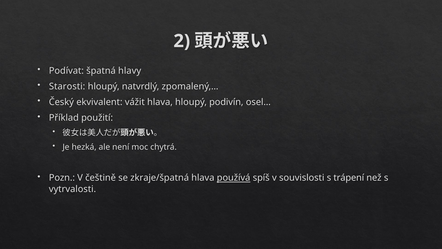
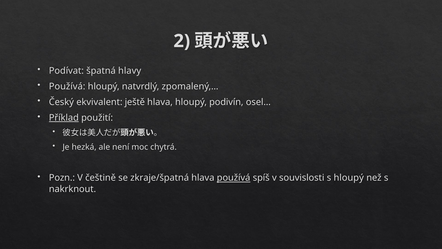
Starosti: Starosti -> Používá (67, 86)
vážit: vážit -> ještě (135, 102)
Příklad underline: none -> present (64, 118)
s trápení: trápení -> hloupý (349, 178)
vytrvalosti: vytrvalosti -> nakrknout (72, 189)
